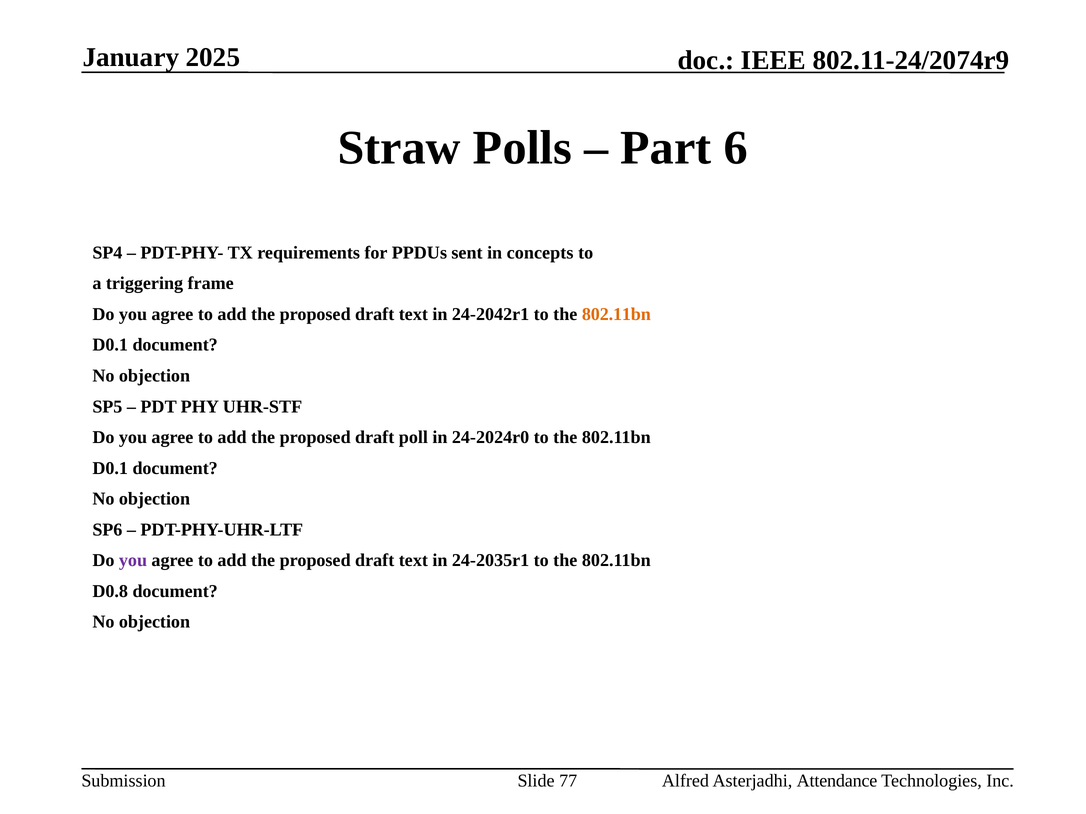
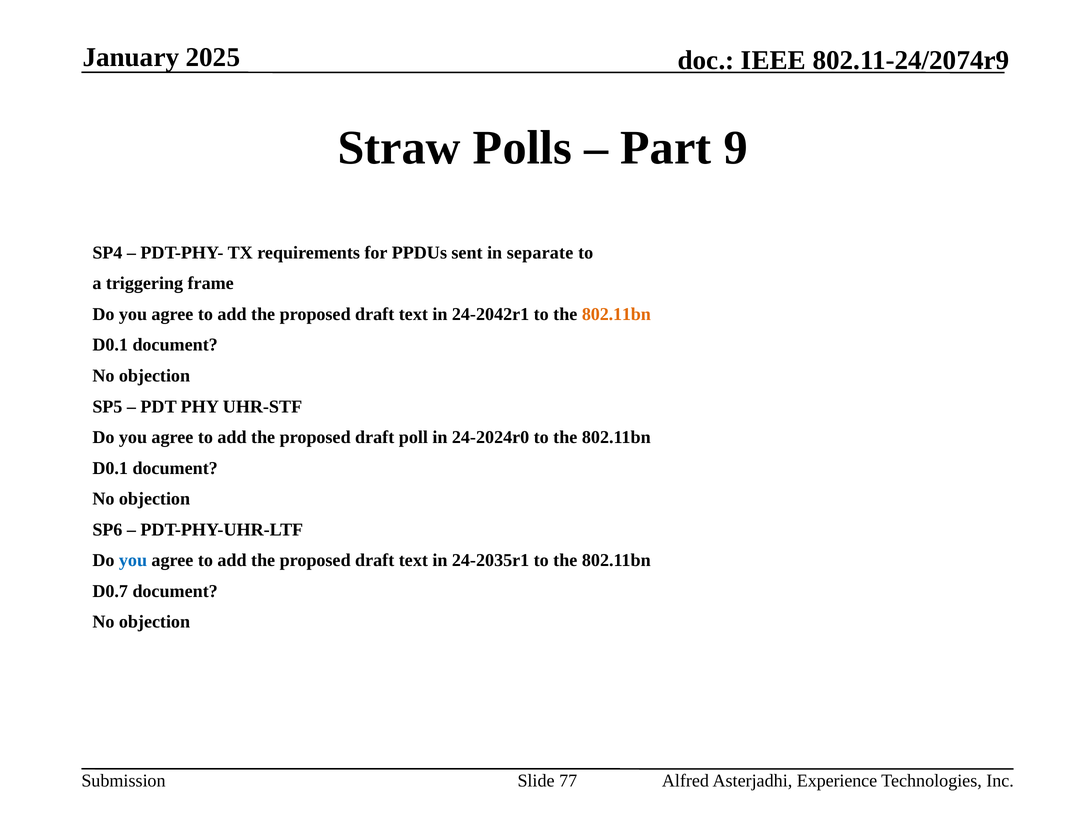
6: 6 -> 9 (736, 148)
concepts: concepts -> separate (540, 253)
you colour: purple -> blue (133, 561)
D0.8: D0.8 -> D0.7 (110, 592)
Attendance: Attendance -> Experience (837, 781)
